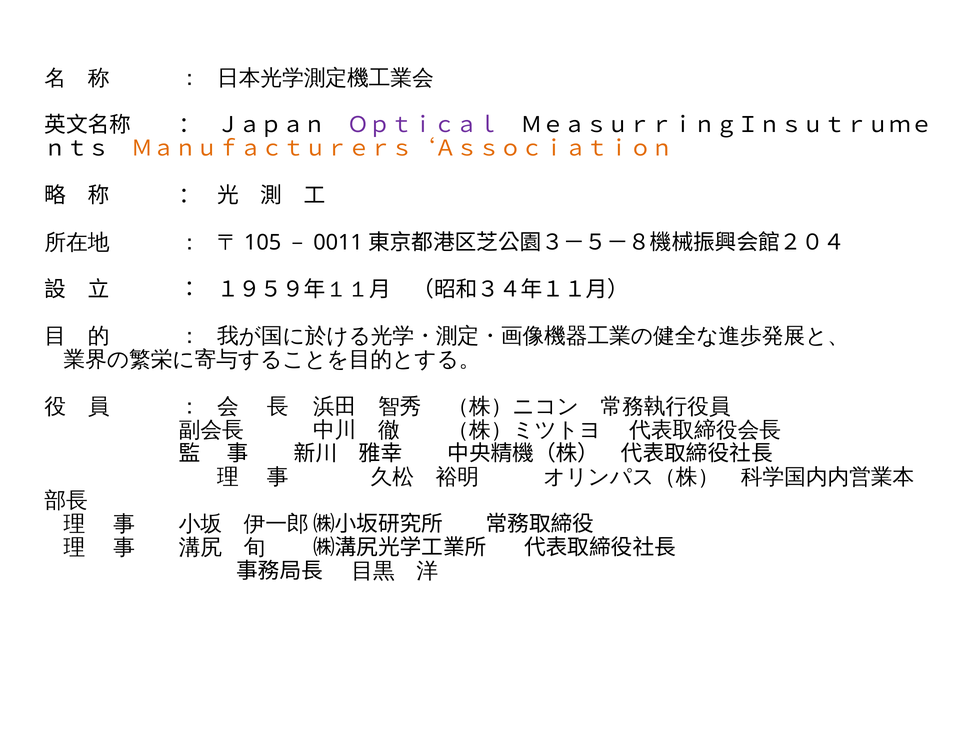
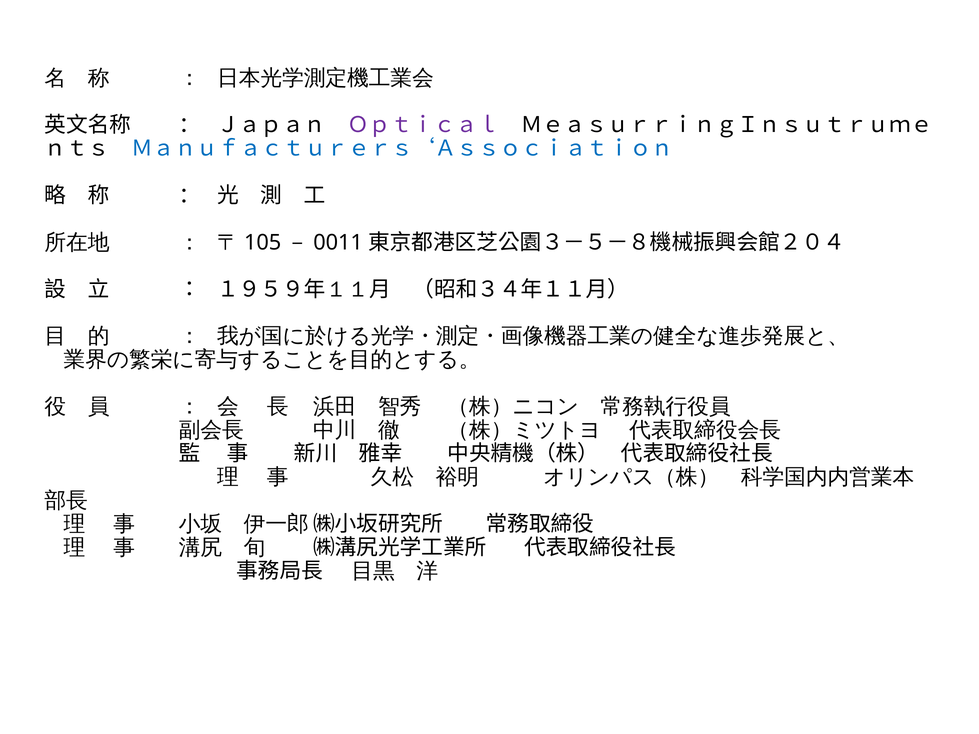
Ｍａｎｕｆａｃｔｕｒｅｒｓ‘Ａｓｓｏｃｉａｔｉｏｎ colour: orange -> blue (402, 149)
